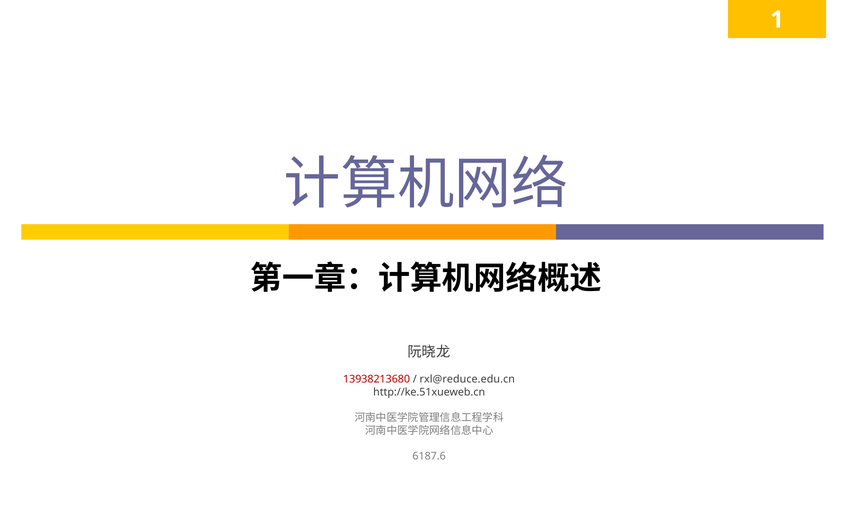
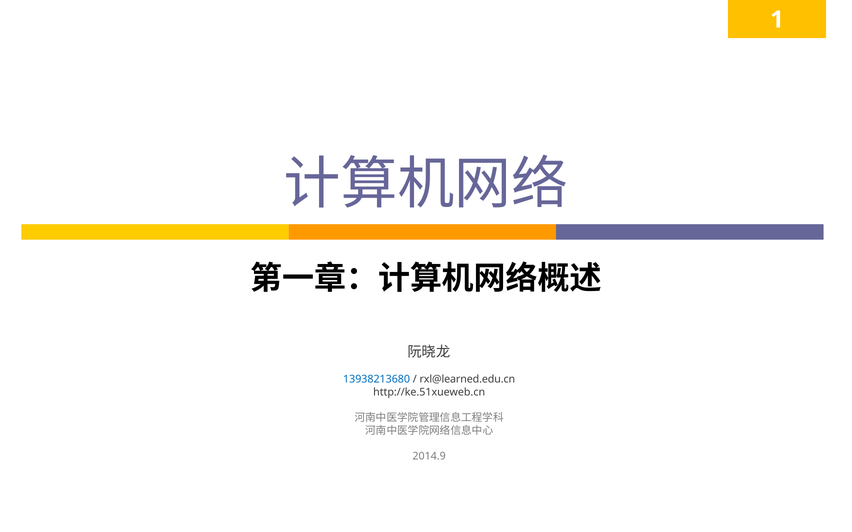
13938213680 colour: red -> blue (377, 380)
rxl@reduce.edu.cn: rxl@reduce.edu.cn -> rxl@learned.edu.cn (467, 380)
6187.6: 6187.6 -> 2014.9 (429, 457)
